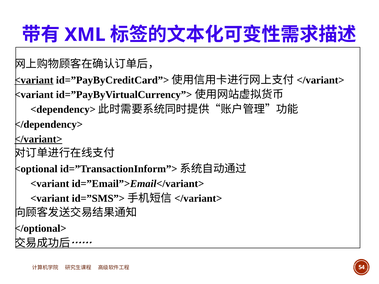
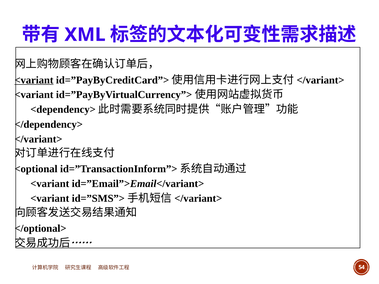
</variant> underline: present -> none (38, 139)
